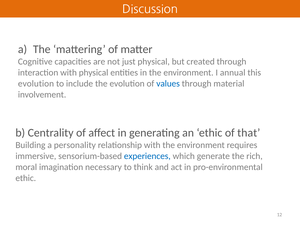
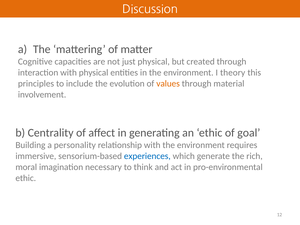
annual: annual -> theory (233, 73)
evolution: evolution -> principles (36, 84)
values colour: blue -> orange (168, 84)
that: that -> goal (249, 133)
